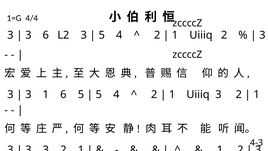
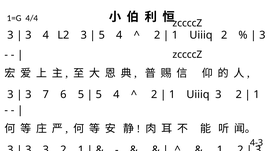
3 6: 6 -> 4 (46, 35)
3 1: 1 -> 7 (46, 94)
